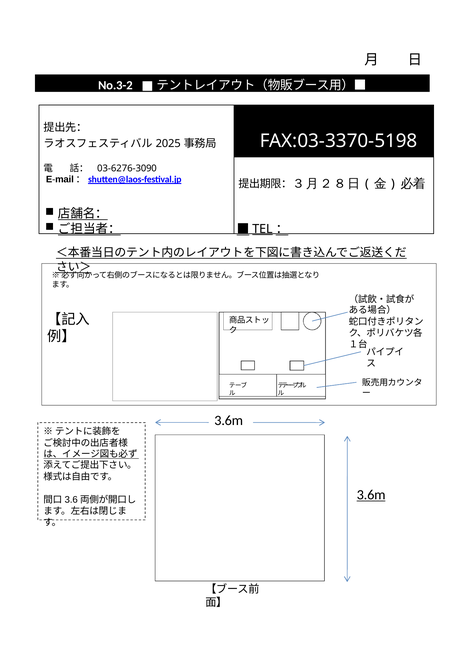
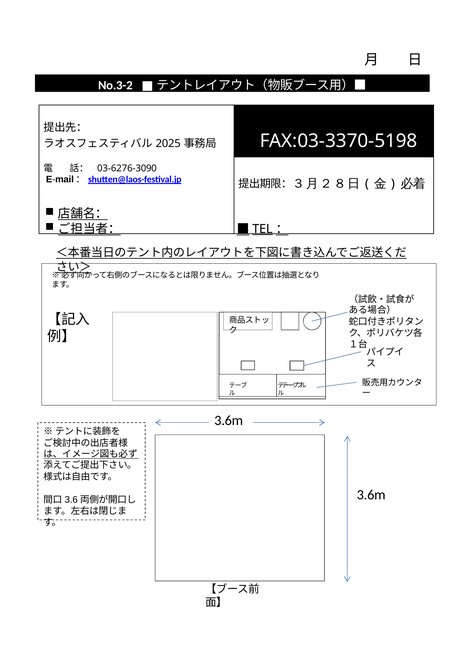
3.6m underline: present -> none (371, 495)
